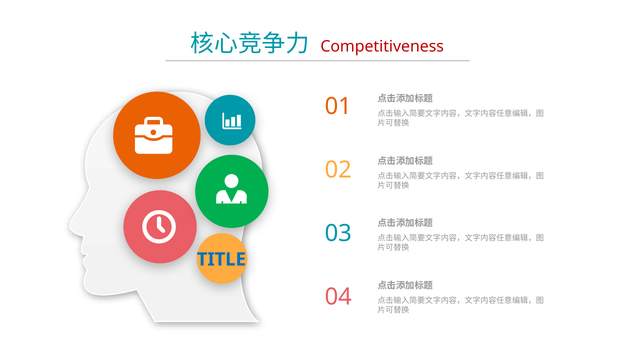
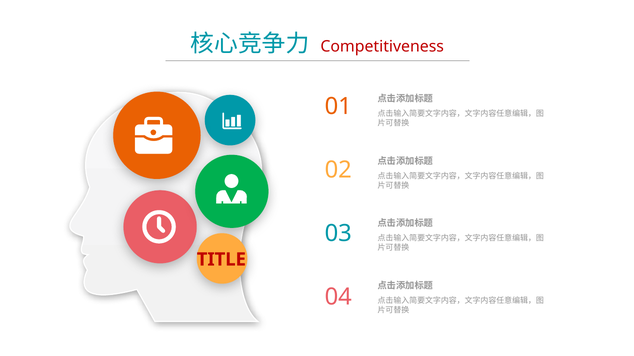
TITLE colour: blue -> red (221, 260)
